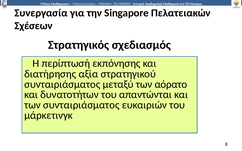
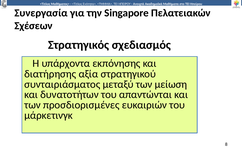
περίπτωσή: περίπτωσή -> υπάρχοντα (66, 64)
αόρατο: αόρατο -> μείωση (171, 84)
των συνταιριάσματος: συνταιριάσματος -> προσδιορισμένες (81, 105)
